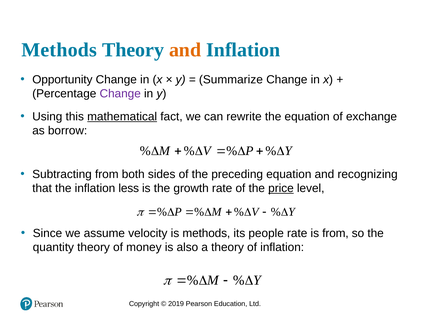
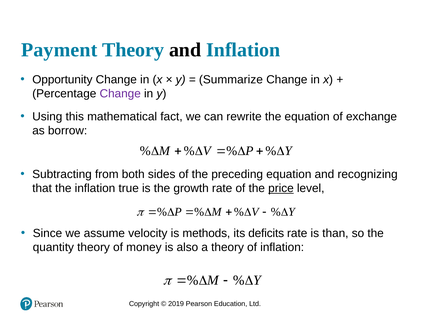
Methods: Methods -> Payment (59, 50)
and colour: orange -> black (185, 50)
mathematical underline: present -> none (122, 117)
less: less -> true (129, 188)
people: people -> deficits (266, 233)
is from: from -> than (335, 233)
